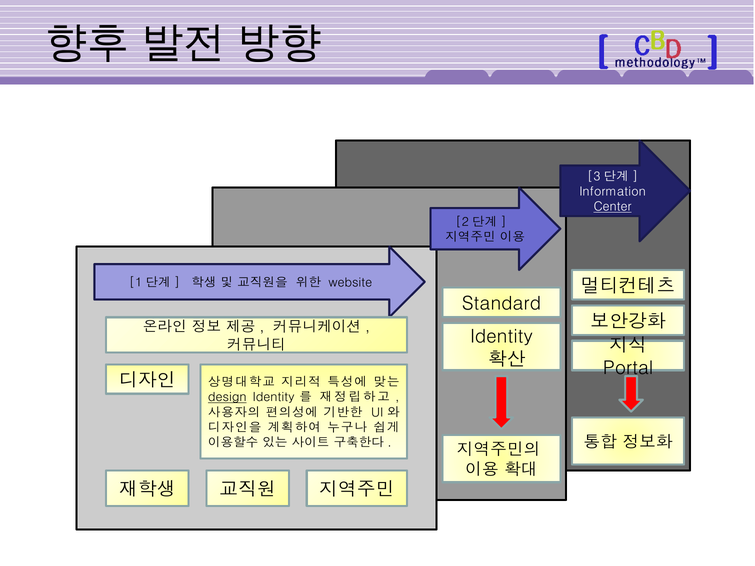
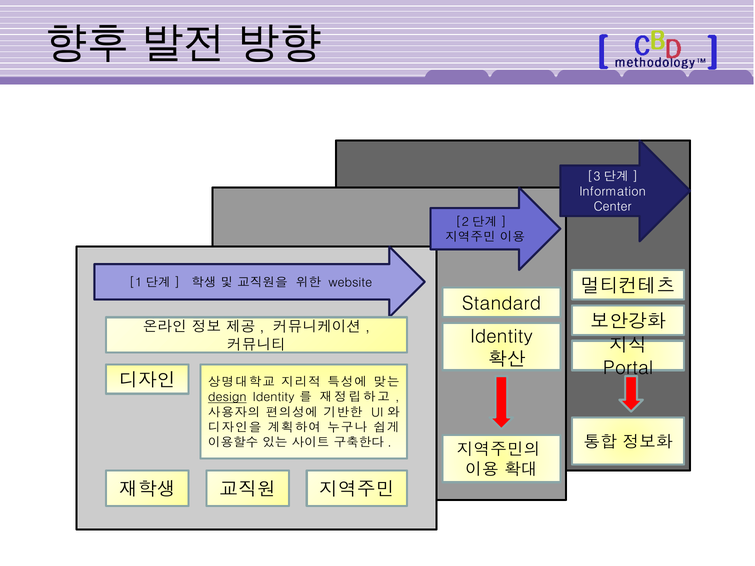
Center underline: present -> none (613, 207)
